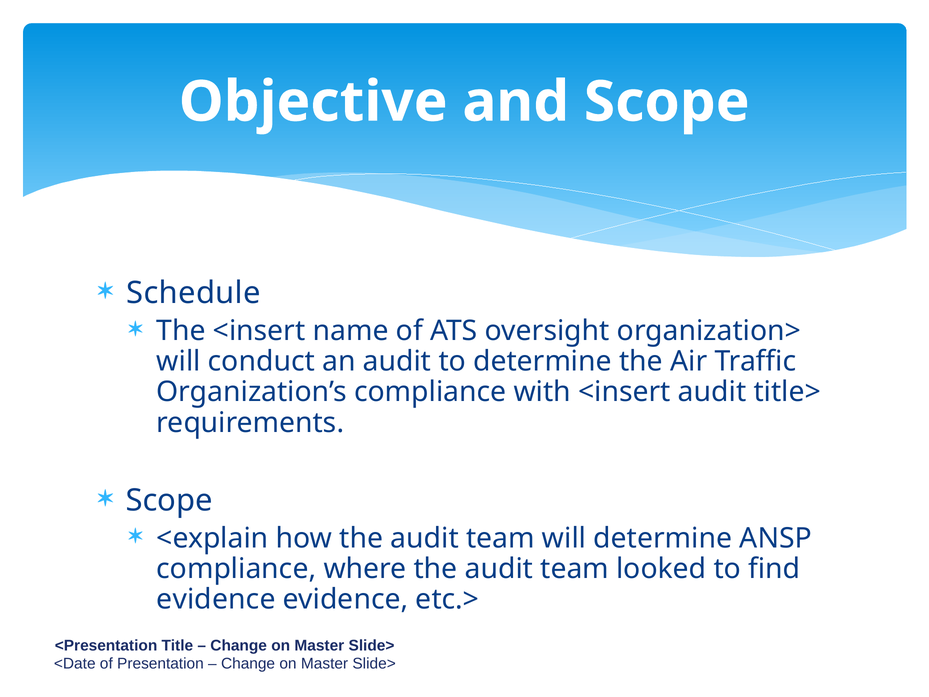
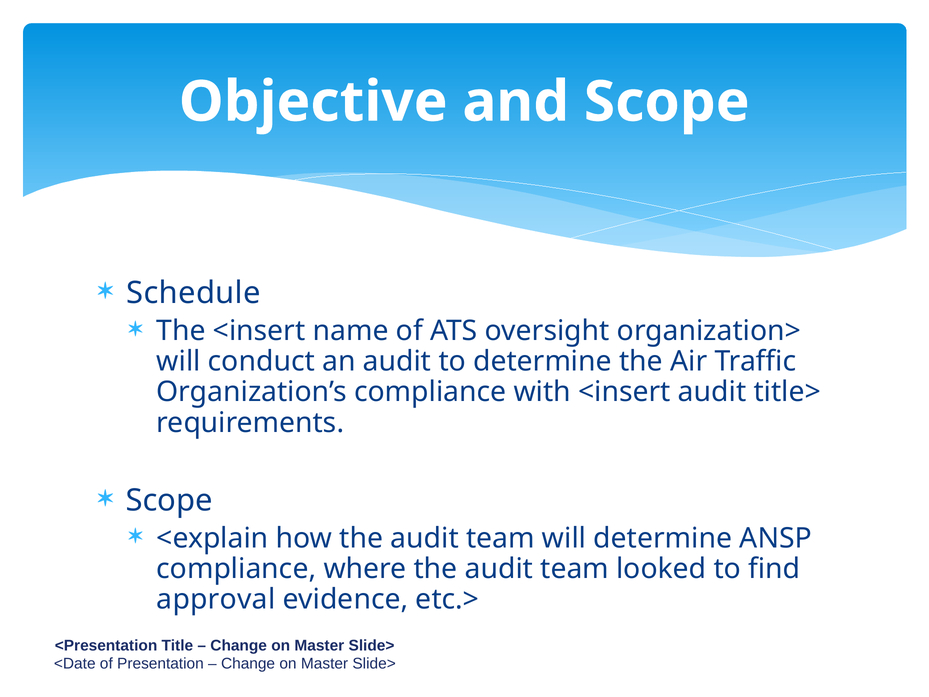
evidence: evidence -> approval (216, 599)
